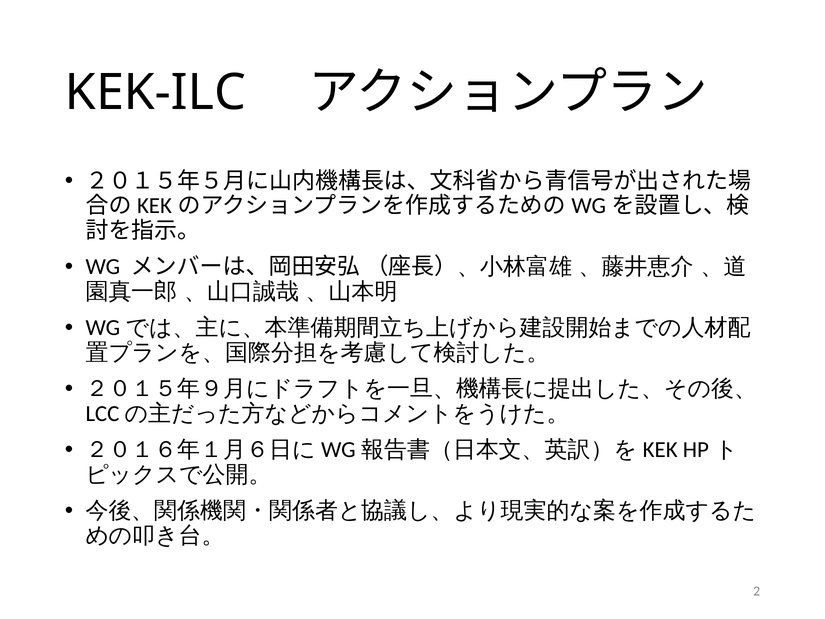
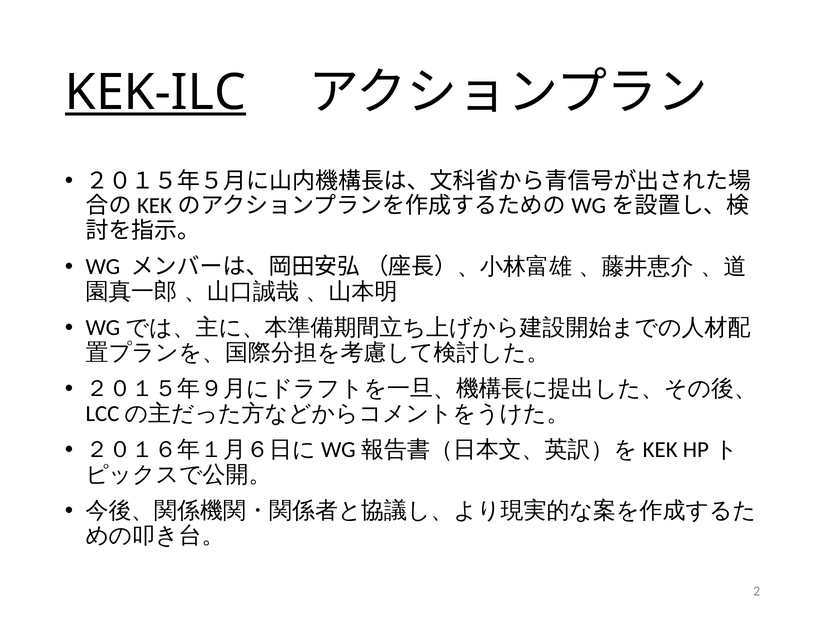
KEK-ILC underline: none -> present (156, 92)
